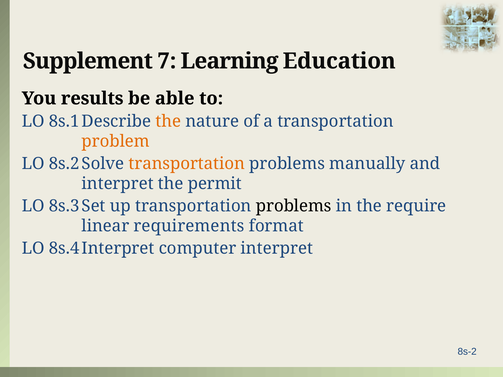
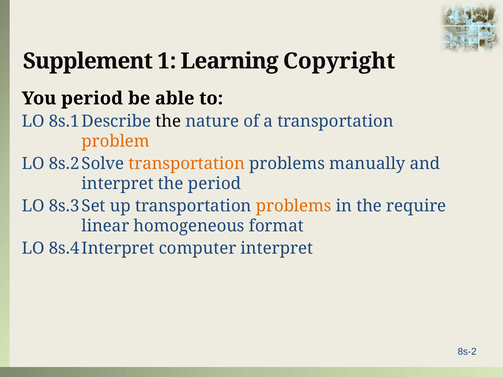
7: 7 -> 1 (167, 61)
Education: Education -> Copyright (339, 61)
You results: results -> period (92, 98)
the colour: orange -> black (168, 121)
the permit: permit -> period (215, 184)
problems colour: black -> orange (294, 206)
requirements: requirements -> homogeneous (189, 226)
